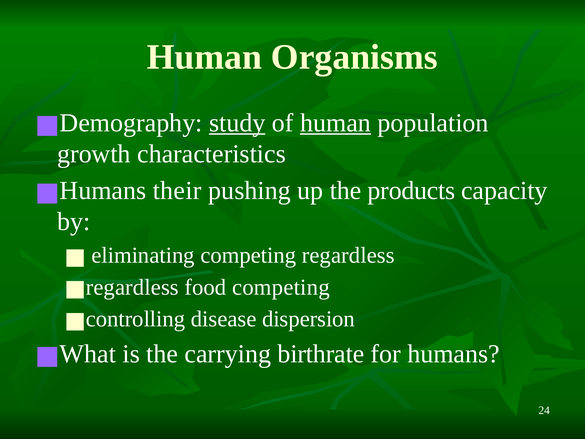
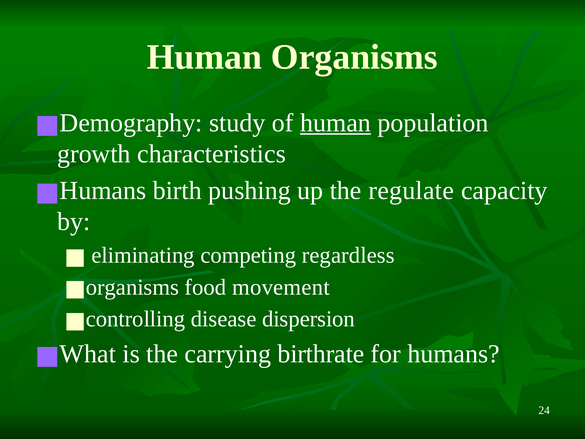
study underline: present -> none (237, 123)
their: their -> birth (177, 190)
products: products -> regulate (411, 190)
regardless: regardless -> organisms (132, 287)
food competing: competing -> movement (281, 287)
